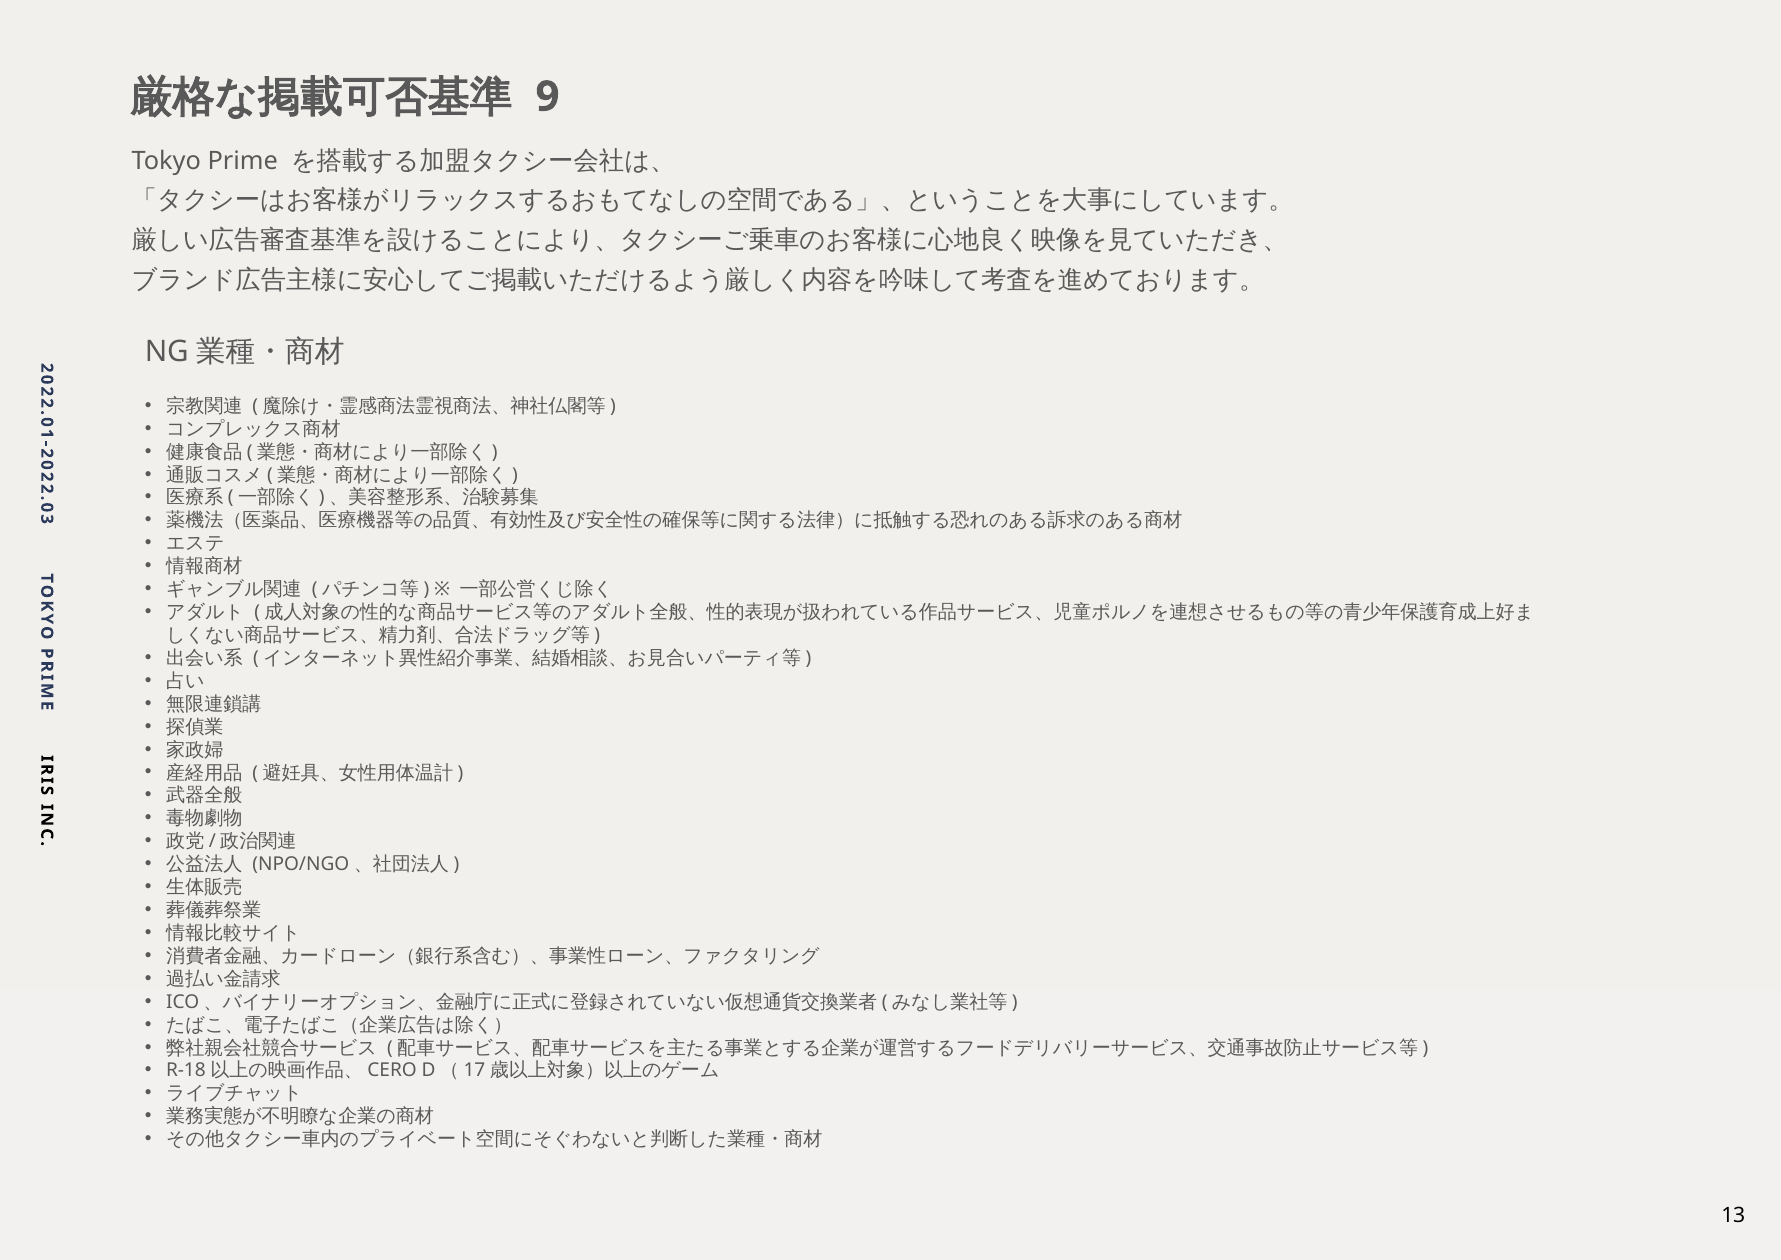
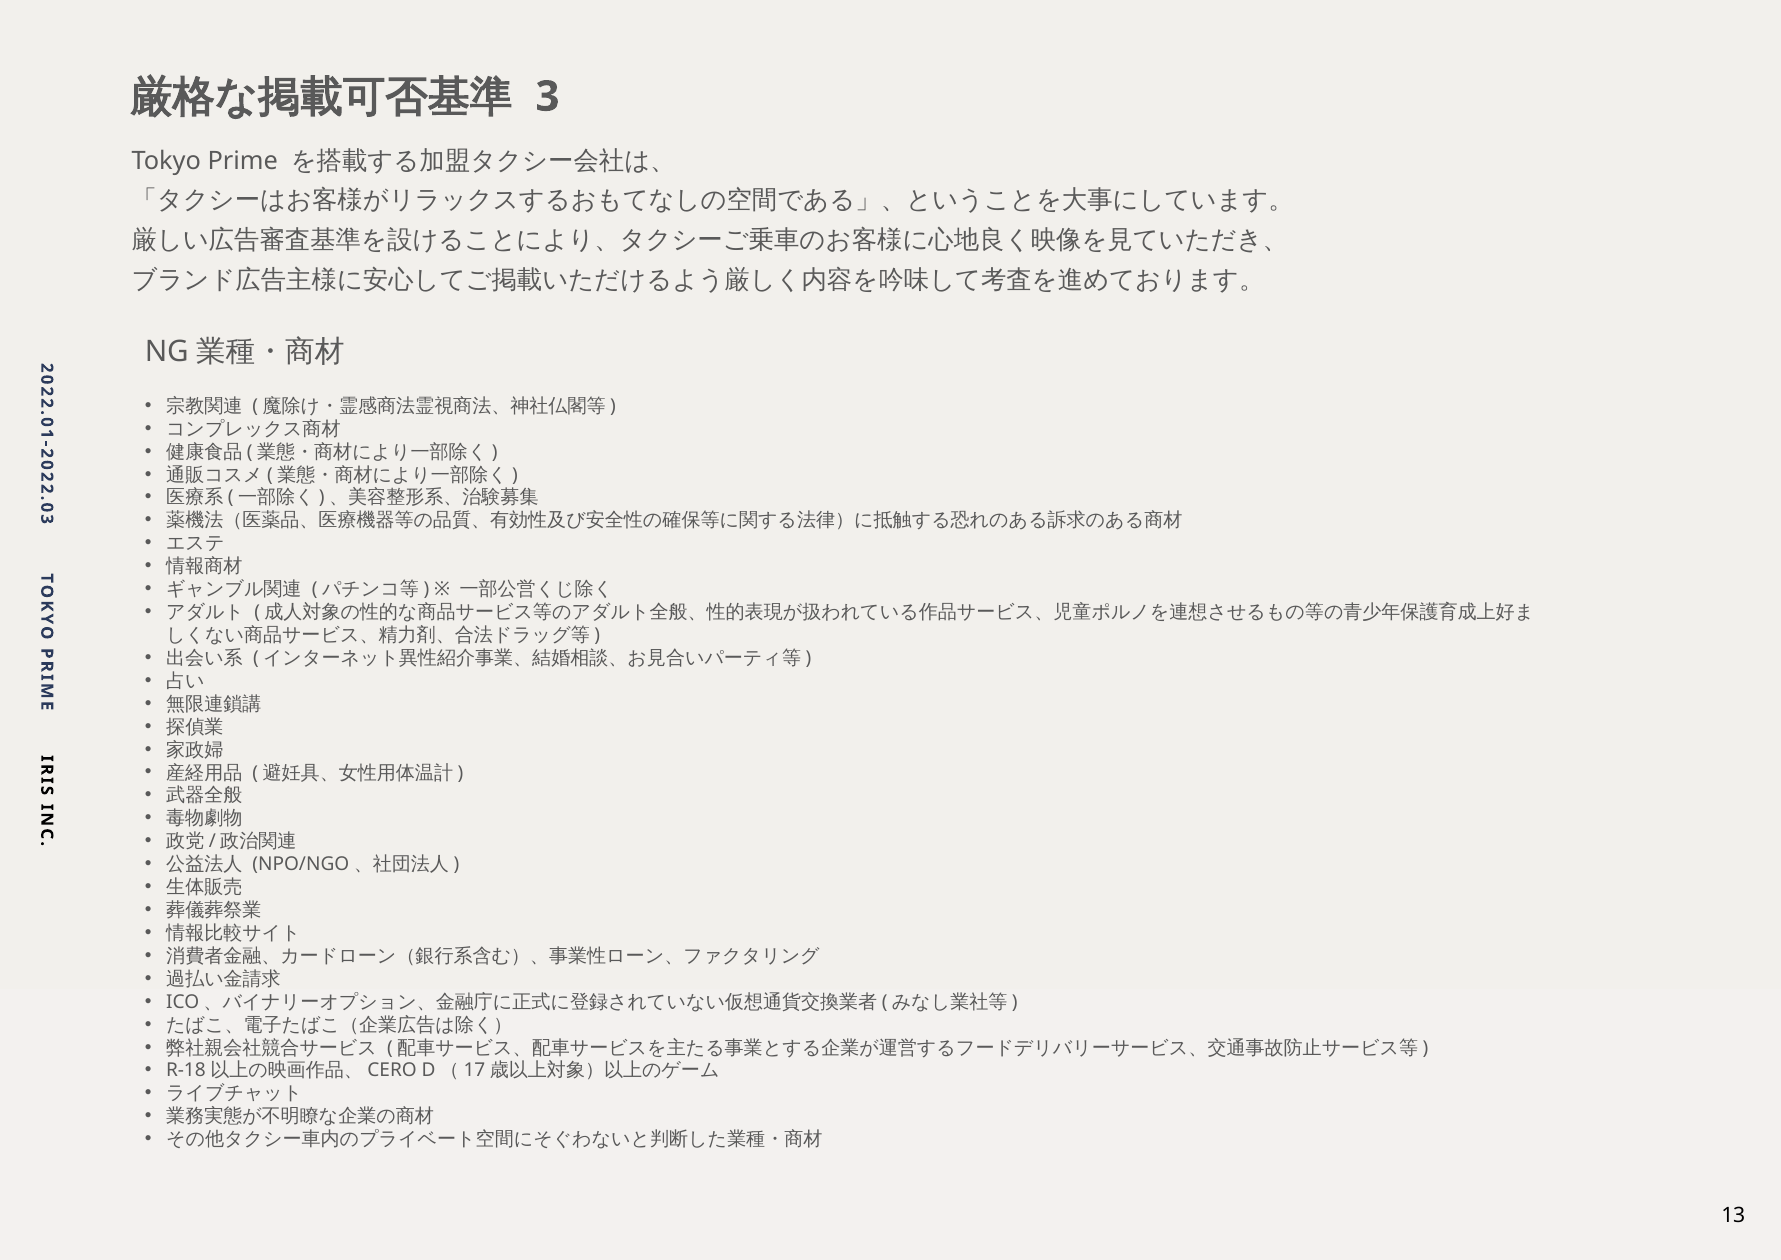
9: 9 -> 3 (548, 97)
